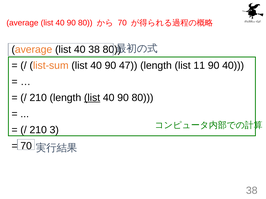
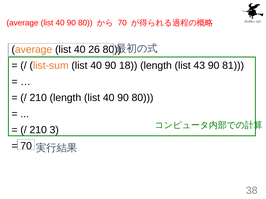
40 38: 38 -> 26 (94, 50)
47: 47 -> 18 (128, 66)
11: 11 -> 43 (199, 66)
90 40: 40 -> 81 (233, 66)
list underline: present -> none (92, 98)
